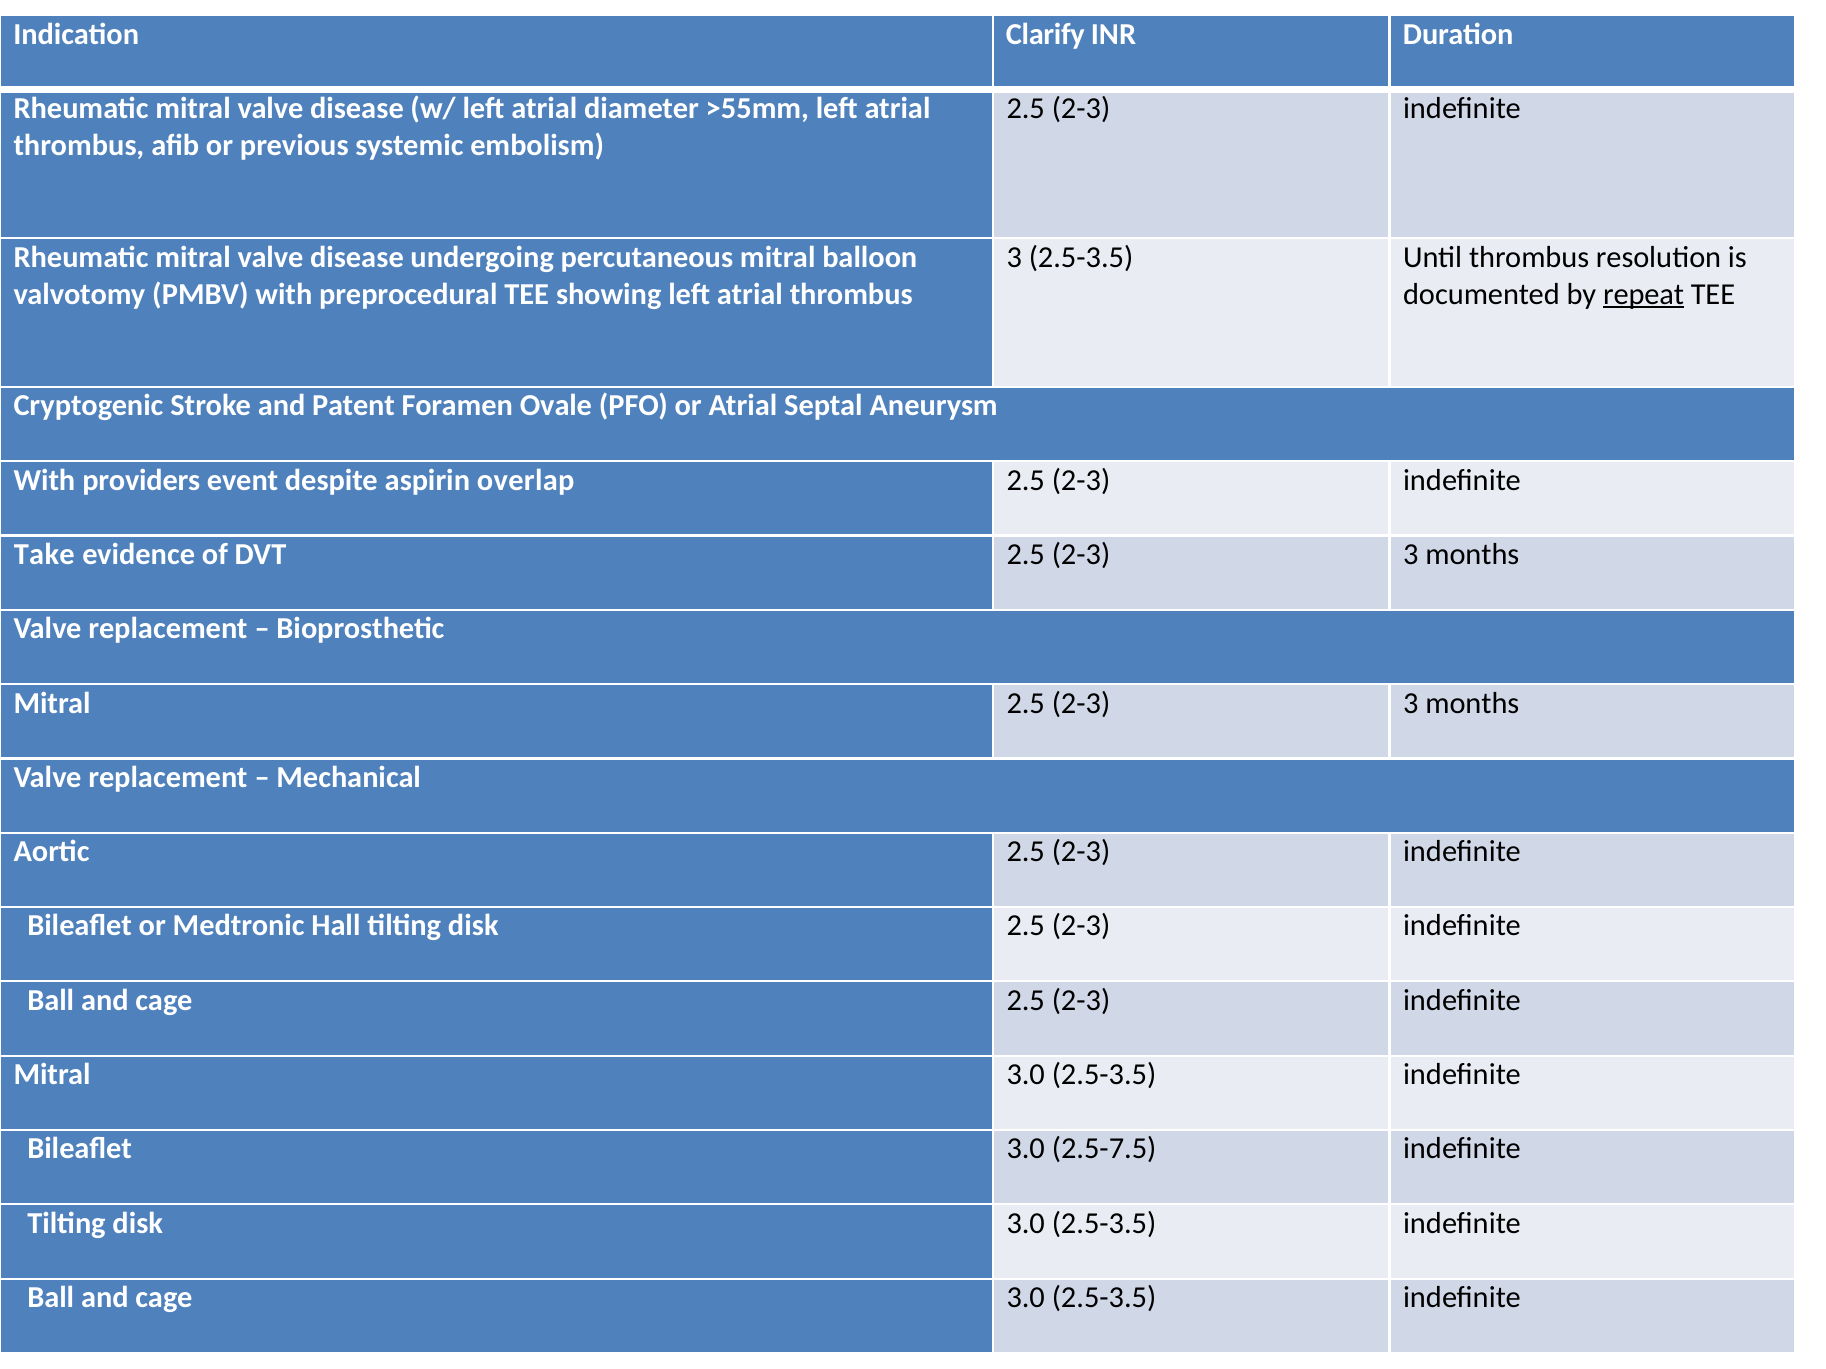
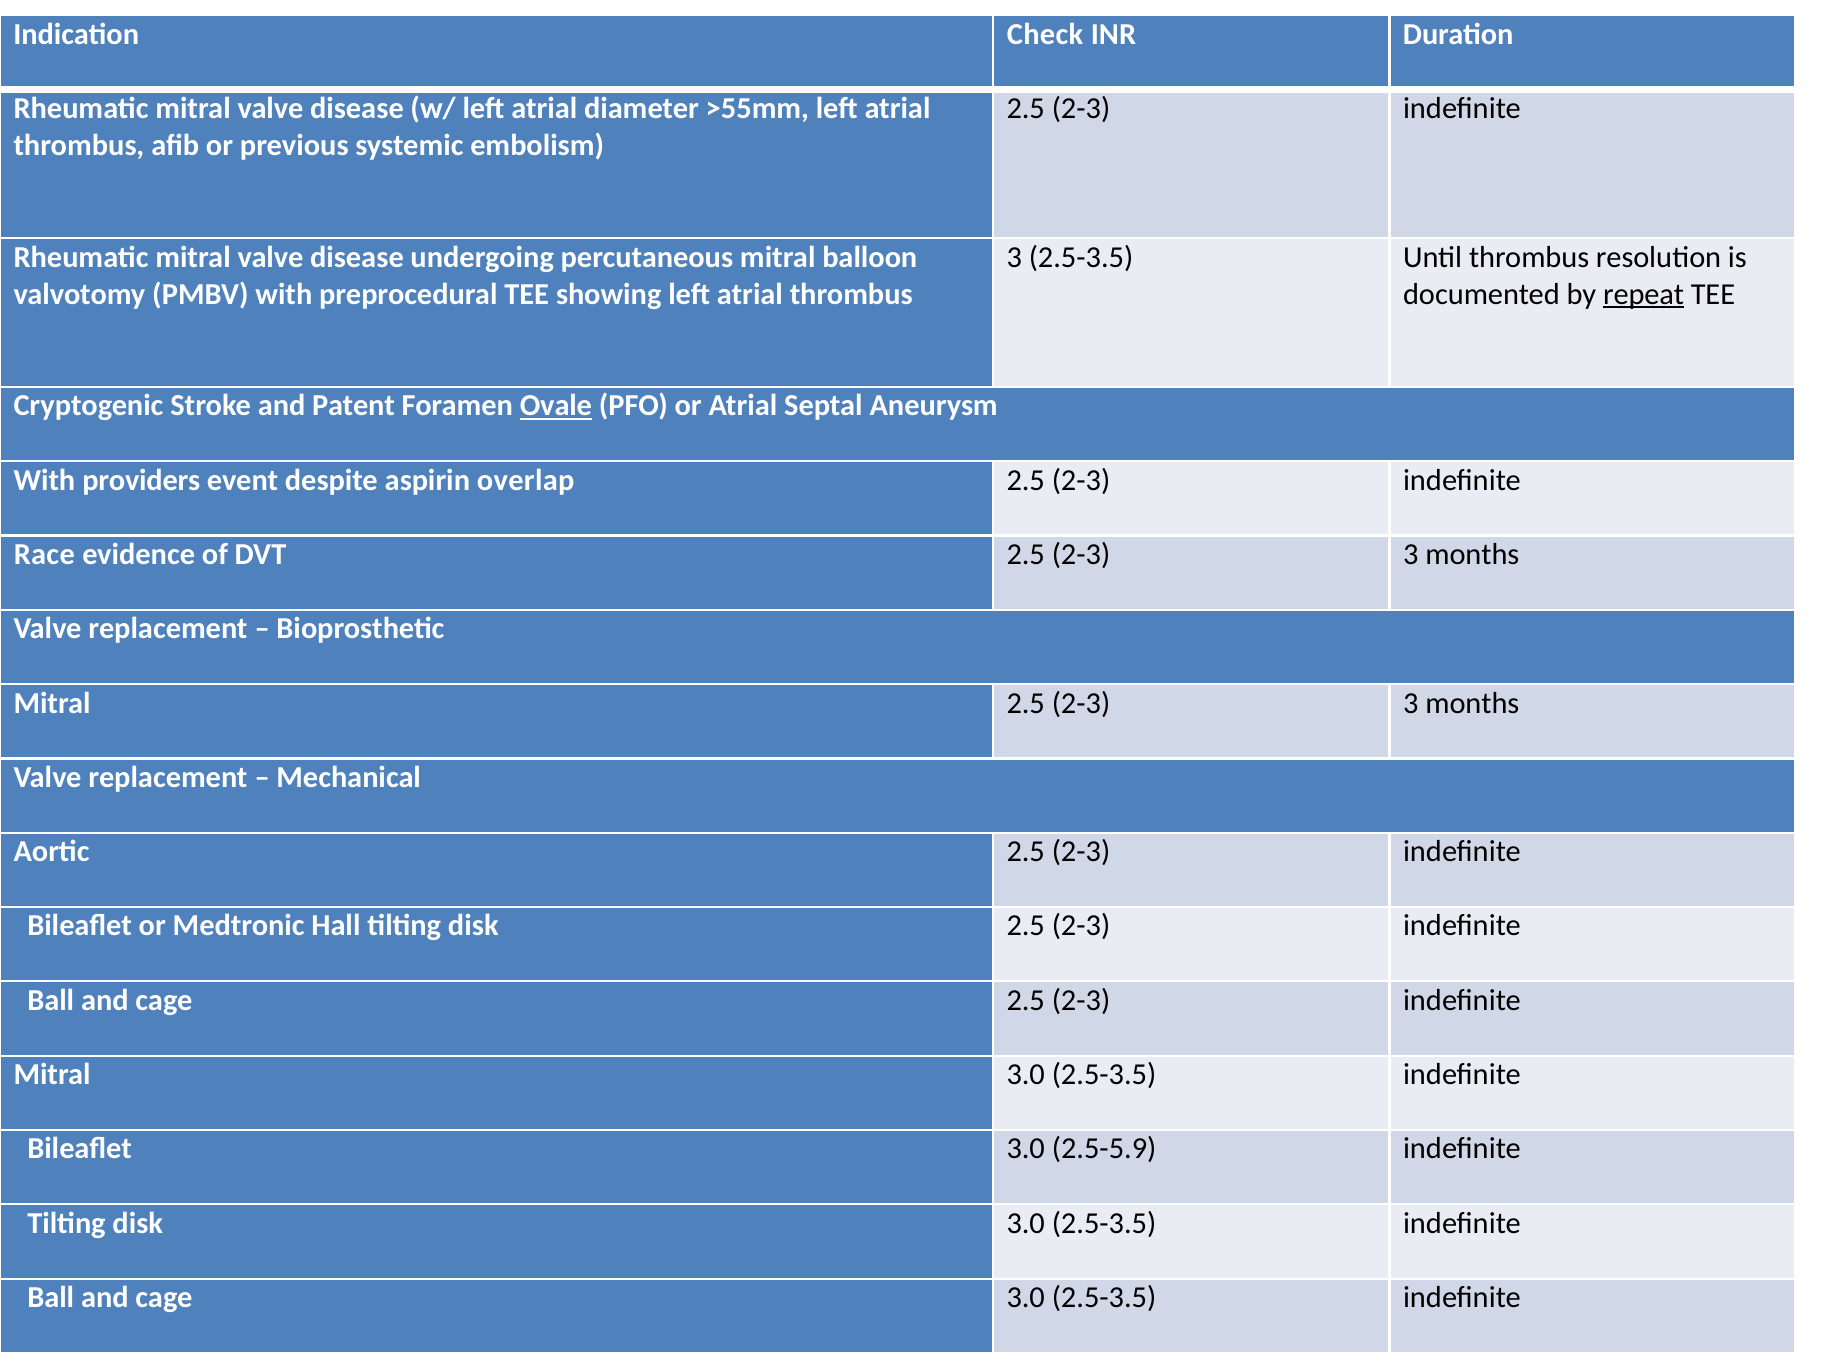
Clarify: Clarify -> Check (1045, 34)
Ovale underline: none -> present (556, 406)
Take: Take -> Race (44, 555)
2.5-7.5: 2.5-7.5 -> 2.5-5.9 (1104, 1149)
